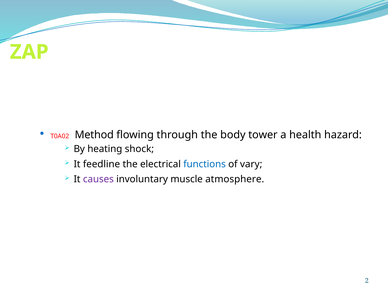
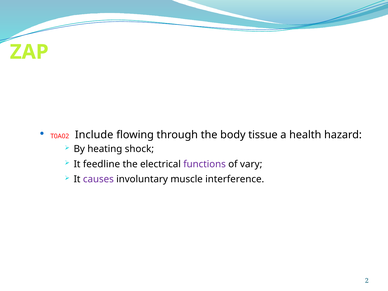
Method: Method -> Include (94, 135)
tower: tower -> tissue (263, 135)
functions colour: blue -> purple (205, 164)
atmosphere: atmosphere -> interference (235, 179)
